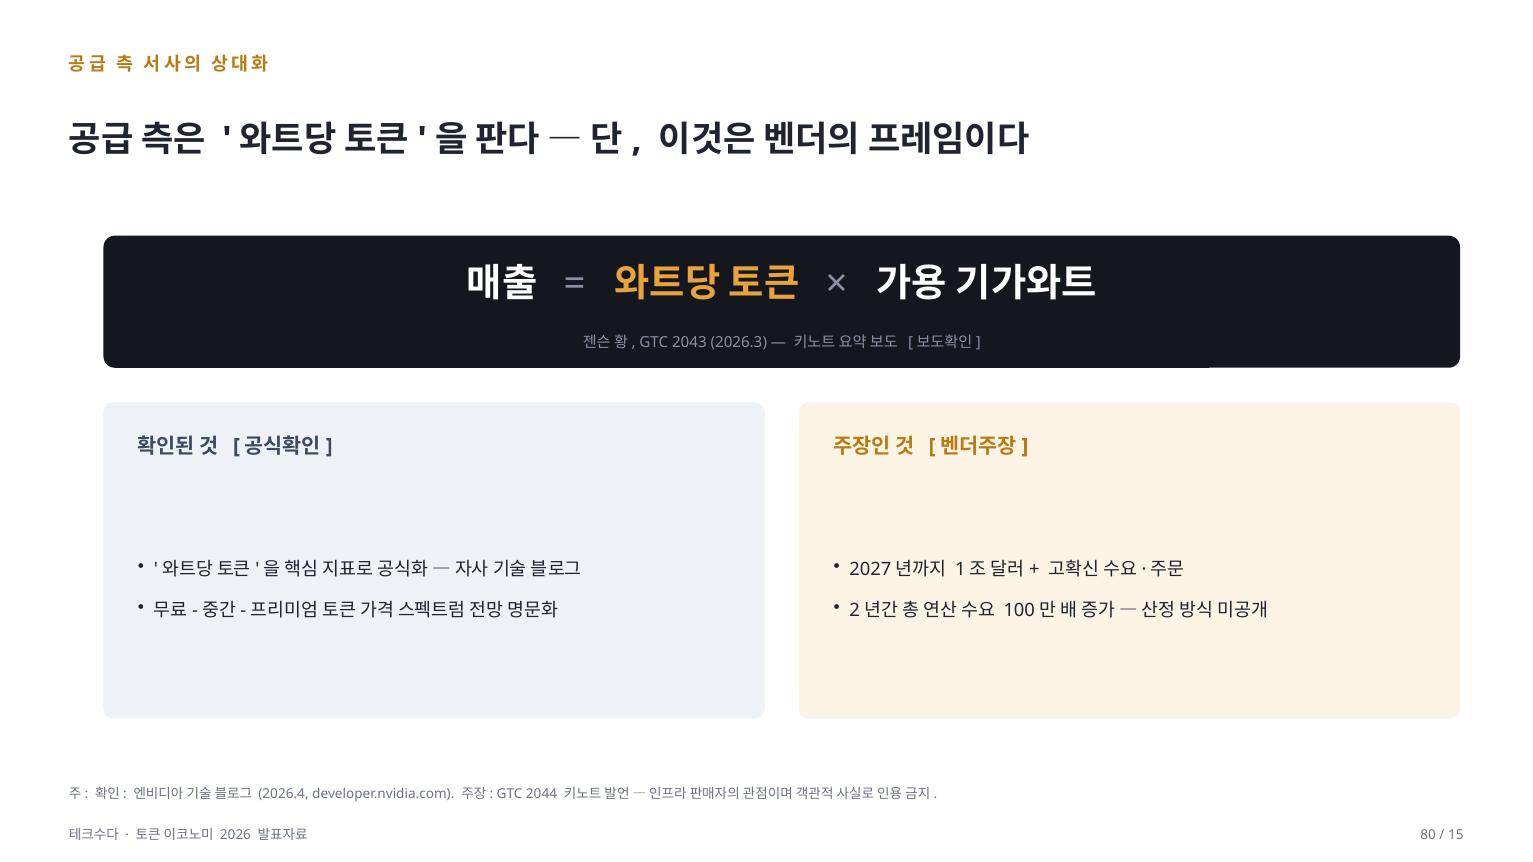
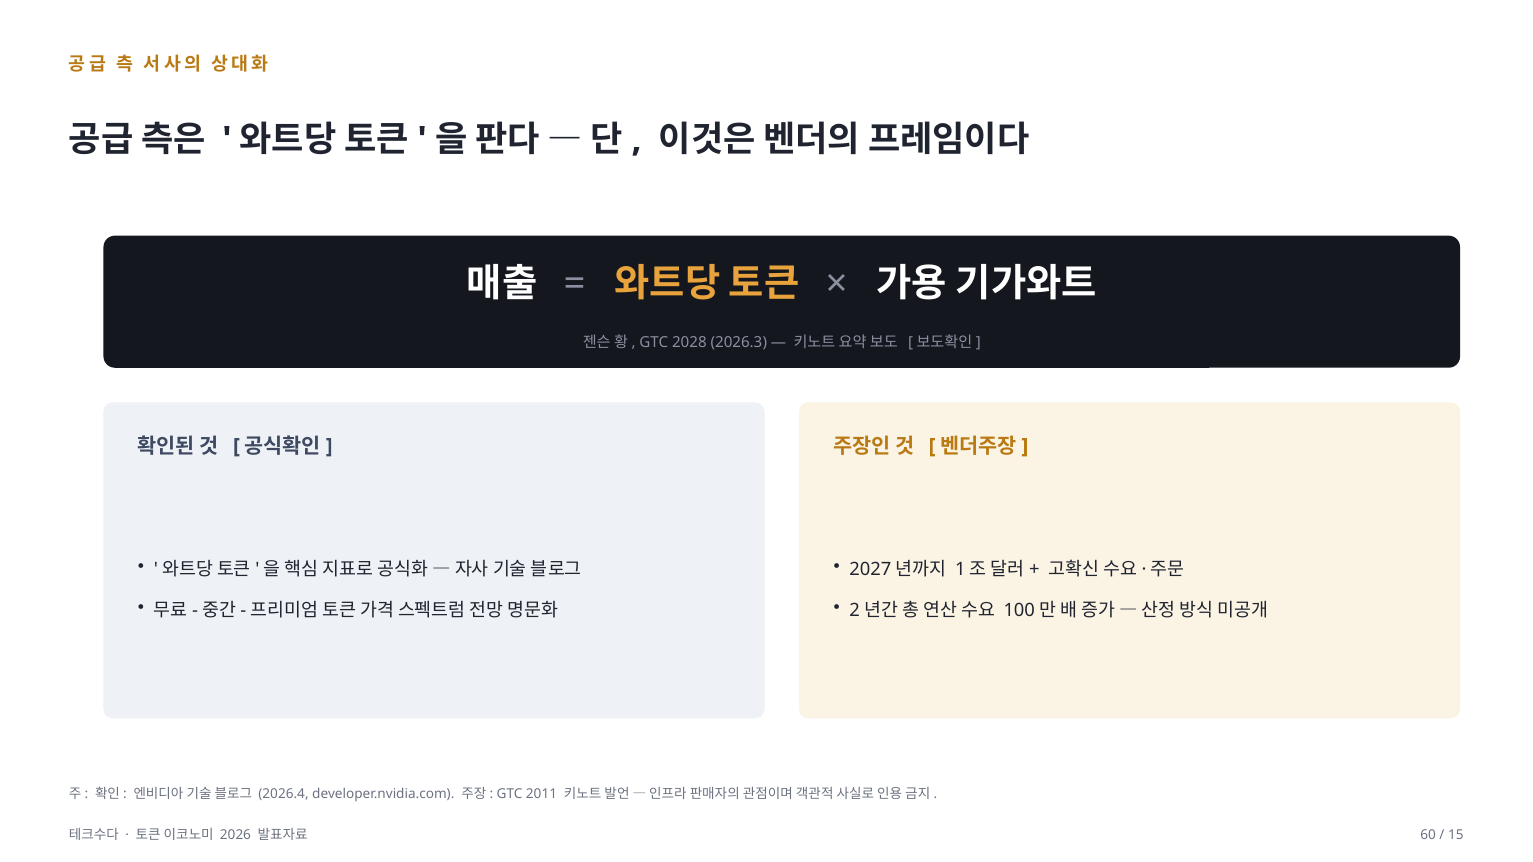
2043: 2043 -> 2028 (689, 342)
2044: 2044 -> 2011 (542, 794)
80: 80 -> 60 (1428, 836)
